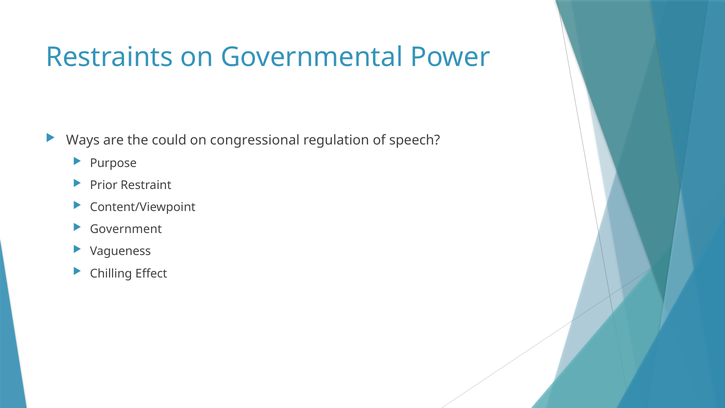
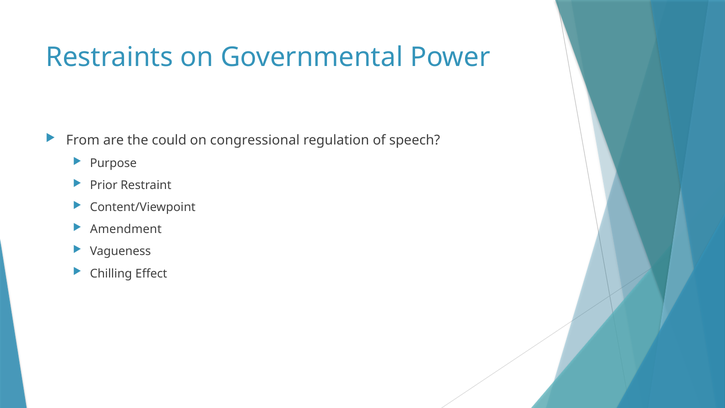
Ways: Ways -> From (83, 140)
Government: Government -> Amendment (126, 229)
